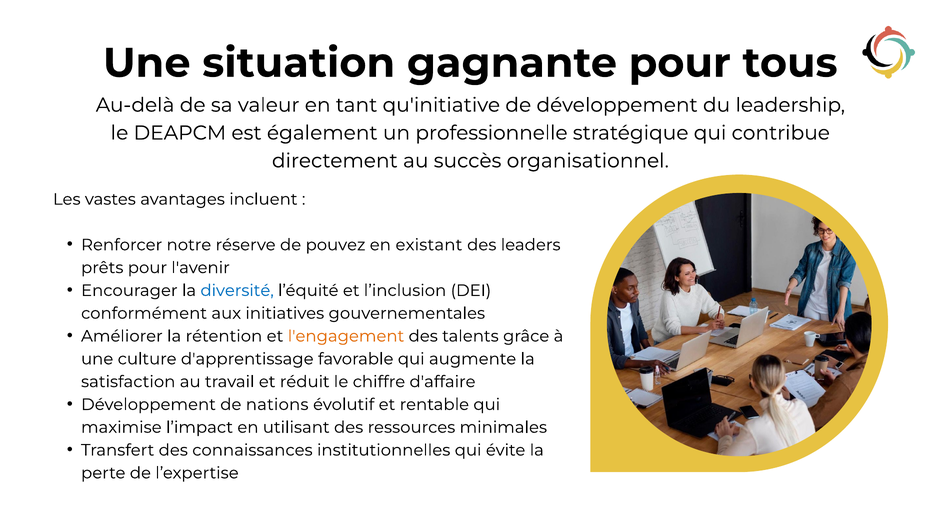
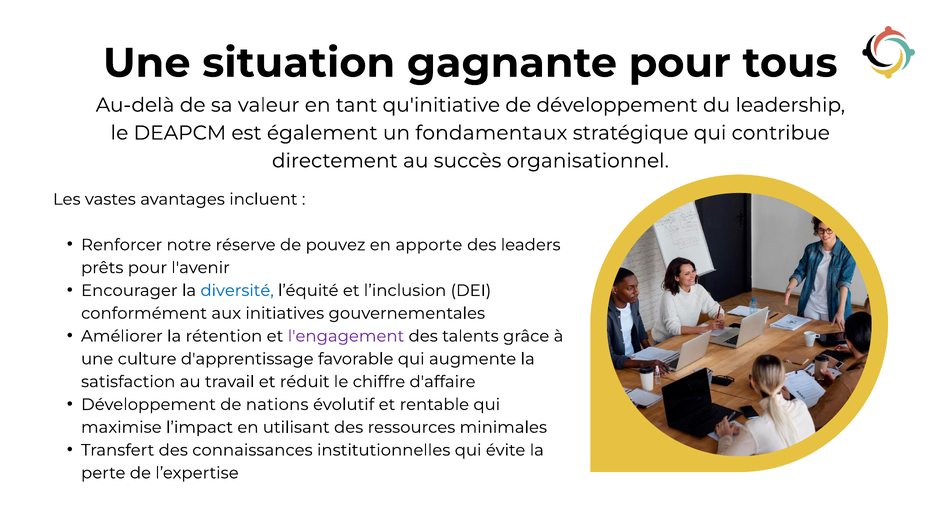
professionnelle: professionnelle -> fondamentaux (491, 133)
existant: existant -> apporte (429, 245)
l'engagement colour: orange -> purple (346, 336)
